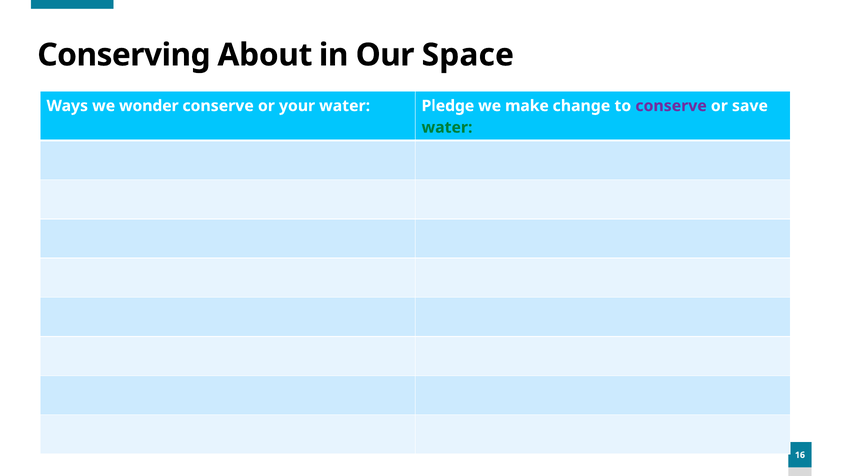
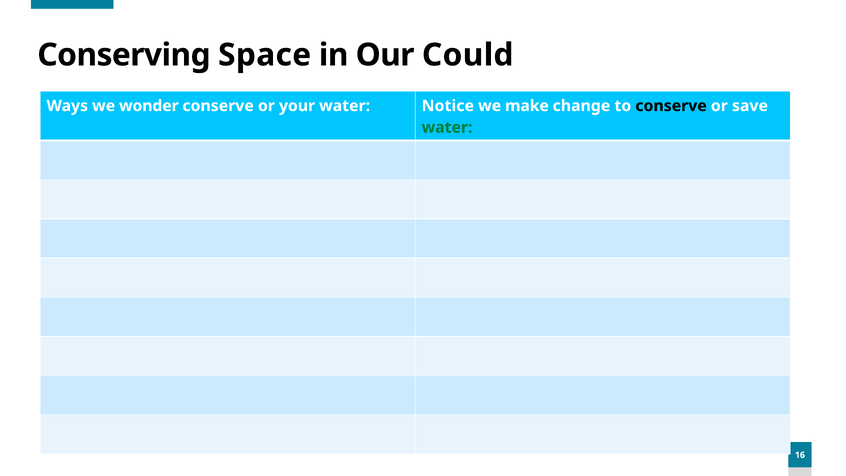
About: About -> Space (265, 55)
Space: Space -> Could (468, 55)
Pledge: Pledge -> Notice (448, 106)
conserve colour: purple -> black (671, 106)
